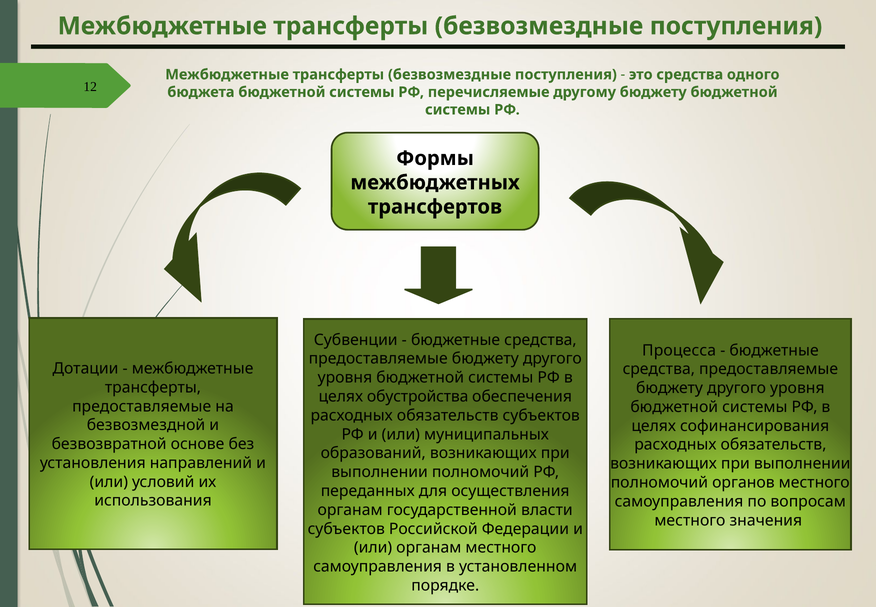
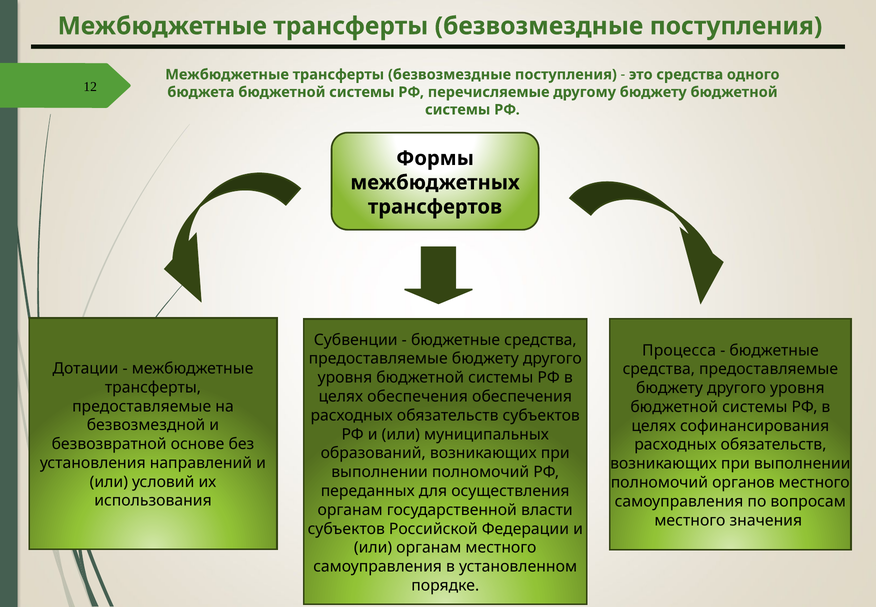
целях обустройства: обустройства -> обеспечения (418, 396)
